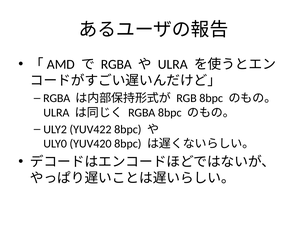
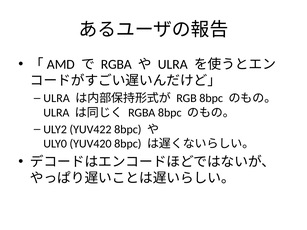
RGBA: RGBA -> ULRA (57, 98)
